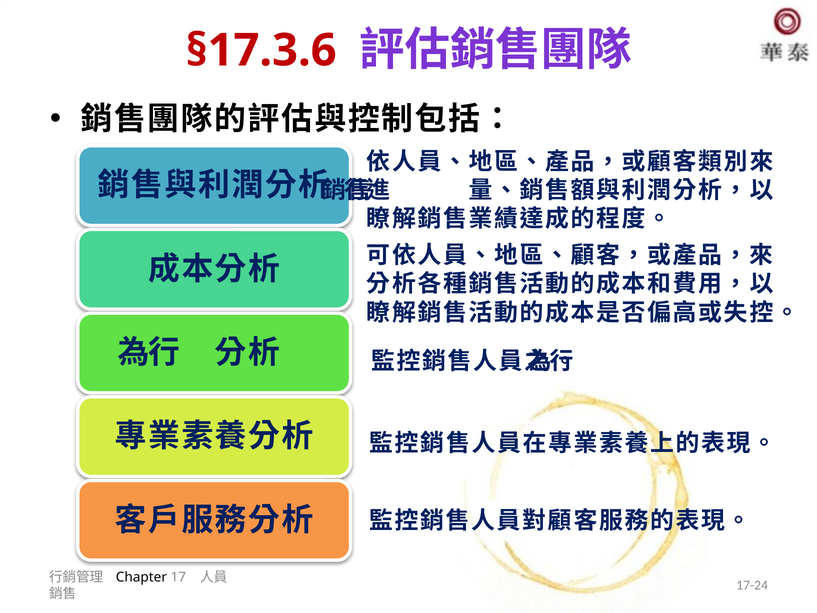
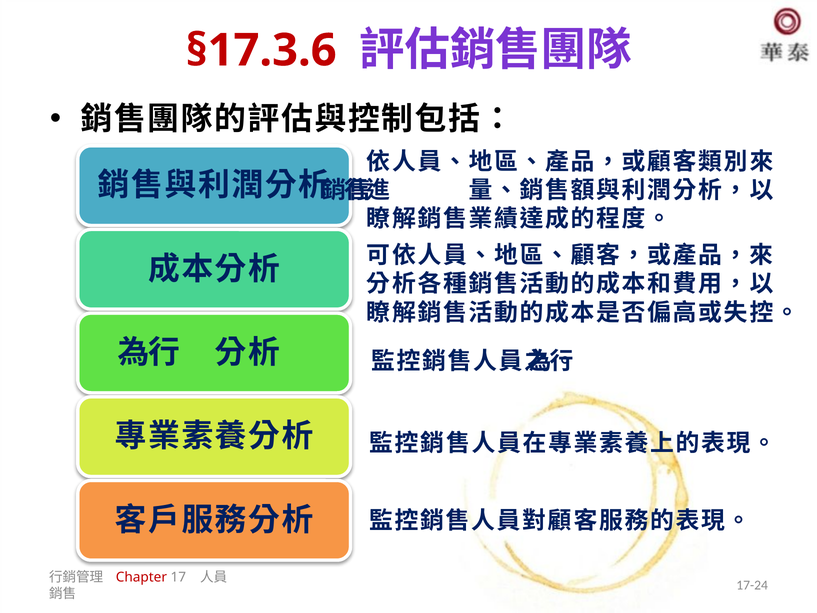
Chapter colour: black -> red (141, 577)
